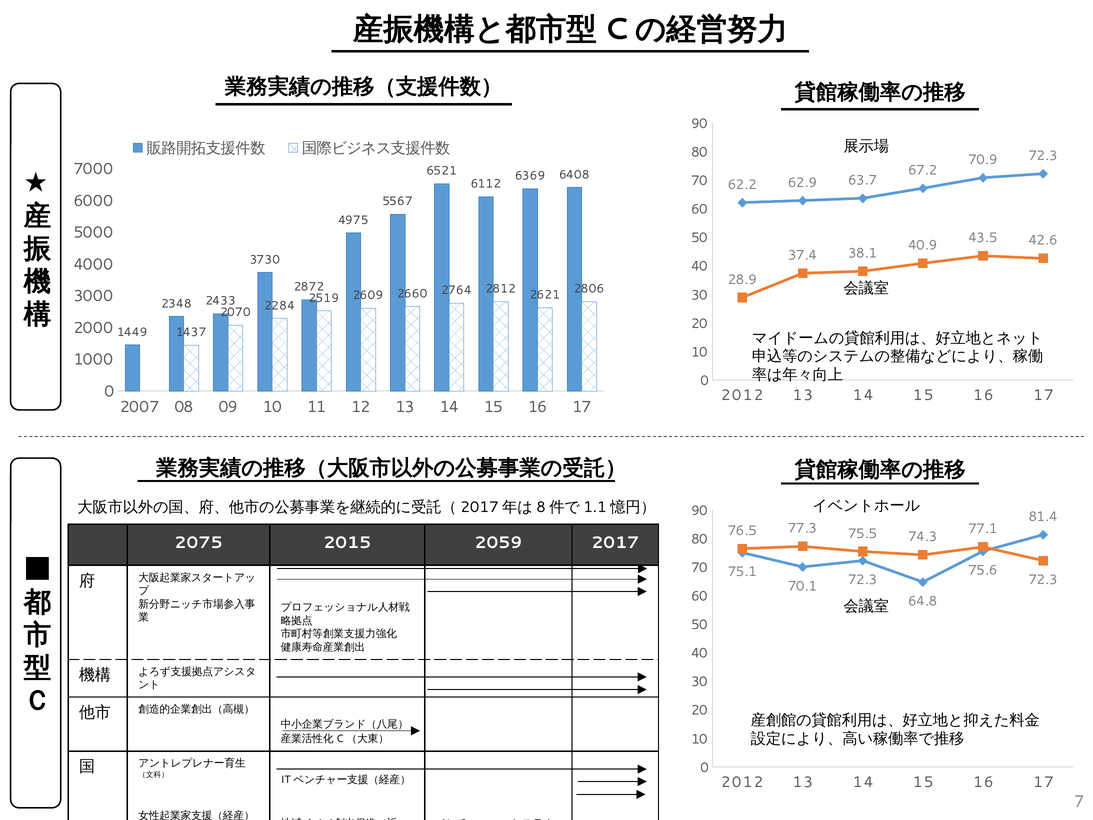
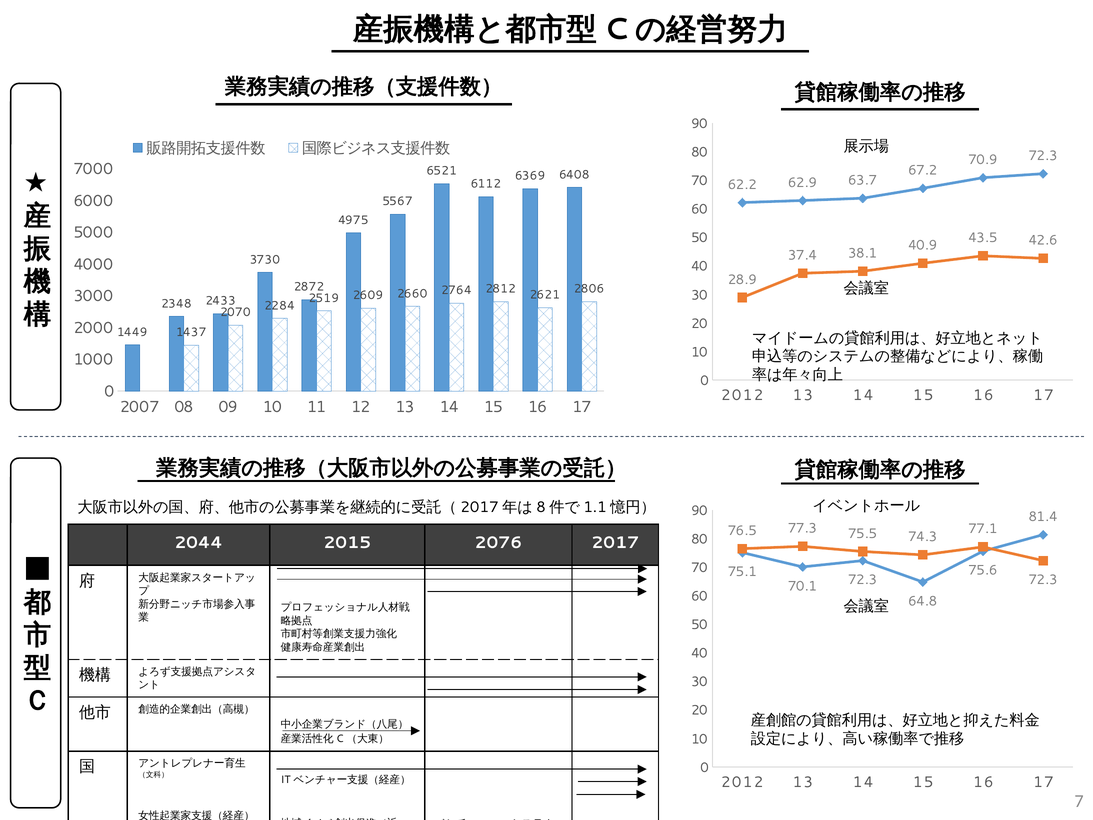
2075: 2075 -> 2044 (199, 542)
2059: 2059 -> 2076 (498, 542)
